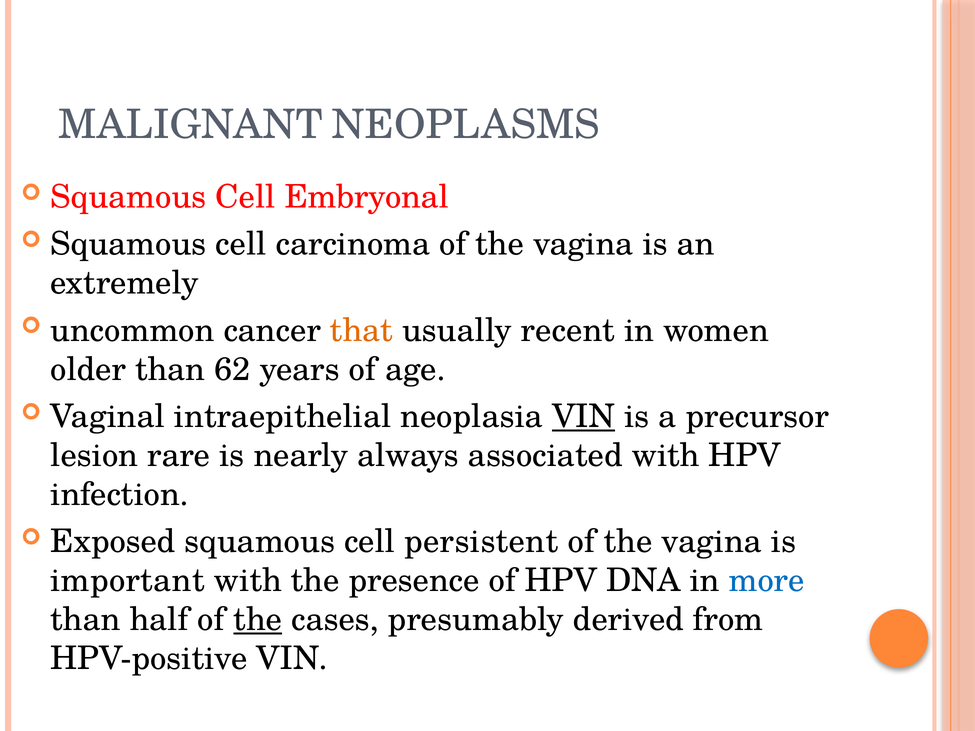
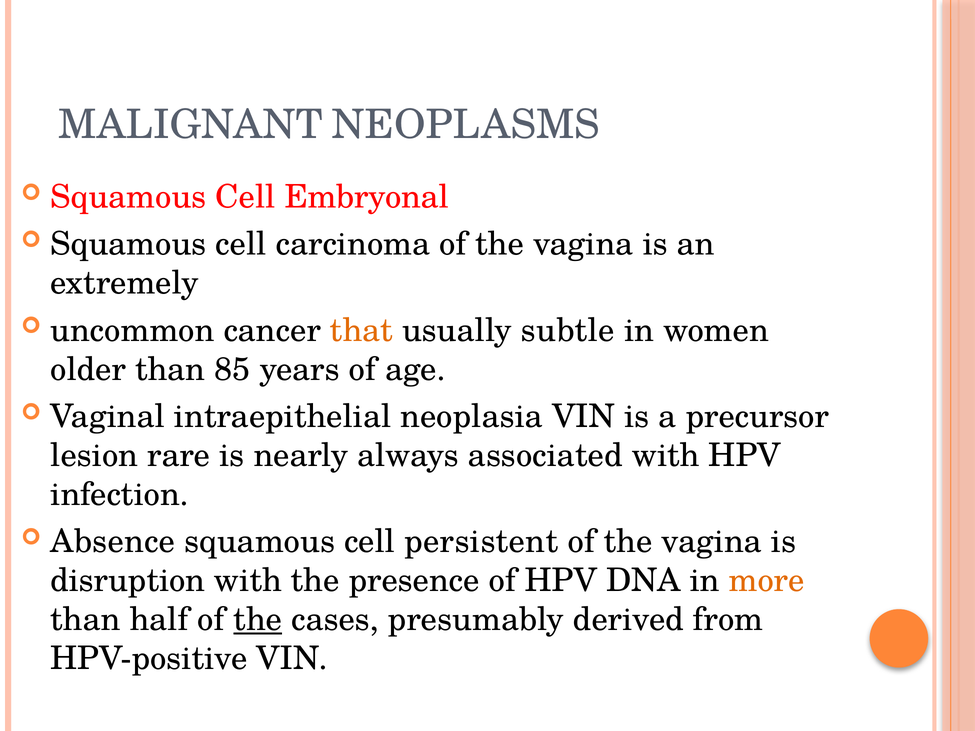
recent: recent -> subtle (568, 330)
62: 62 -> 85 (232, 369)
VIN underline: present -> none (584, 417)
Exposed: Exposed -> Absence (113, 542)
important: important -> disruption (128, 581)
more colour: blue -> orange (767, 581)
